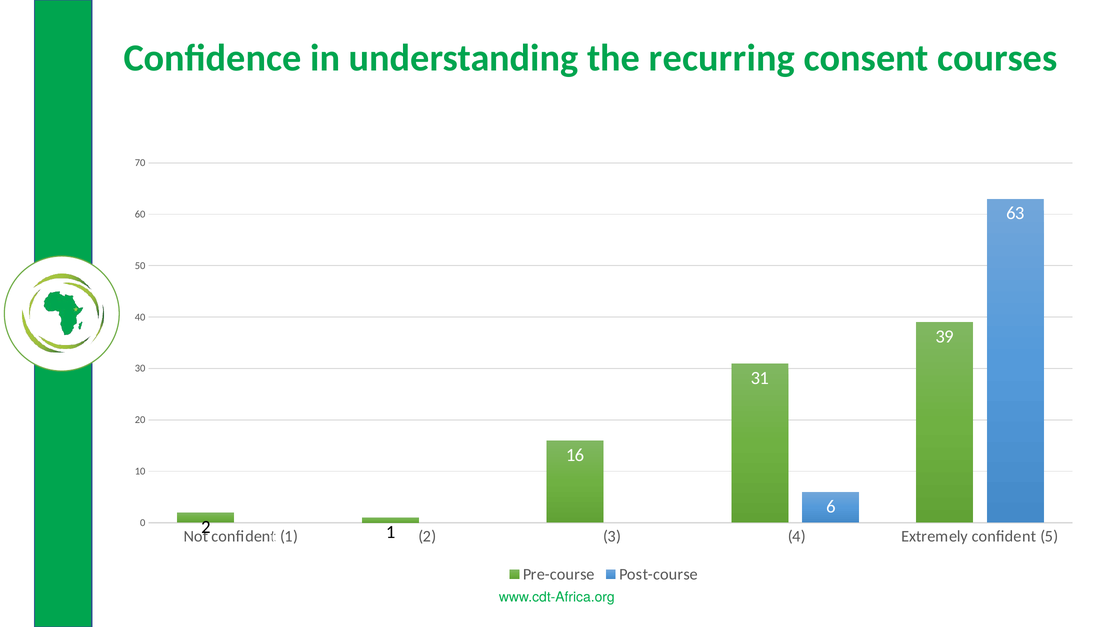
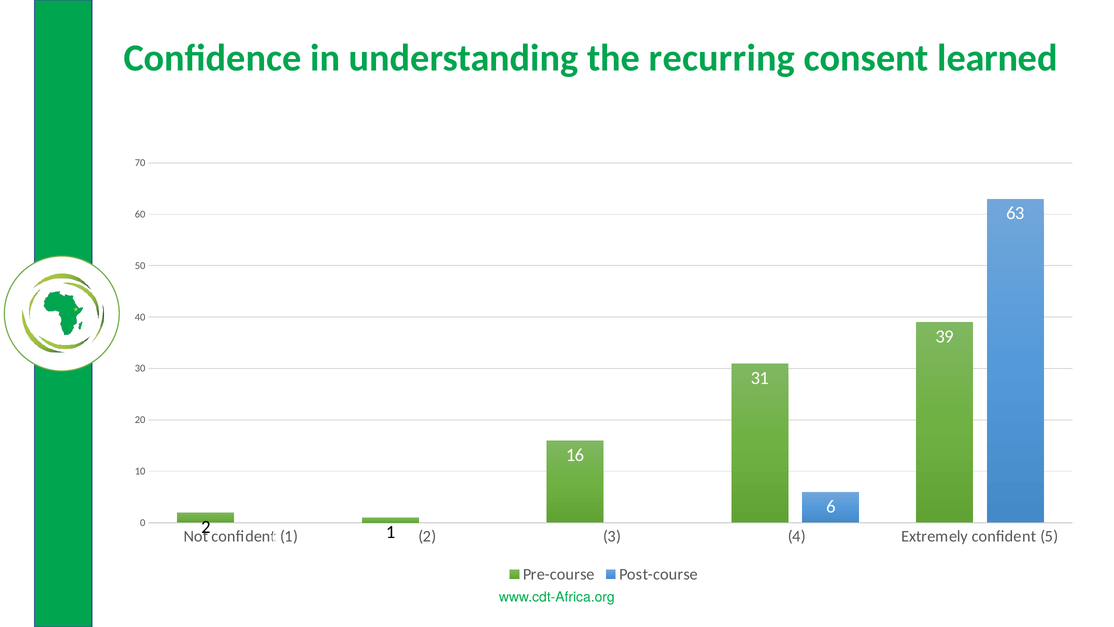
courses: courses -> learned (997, 58)
